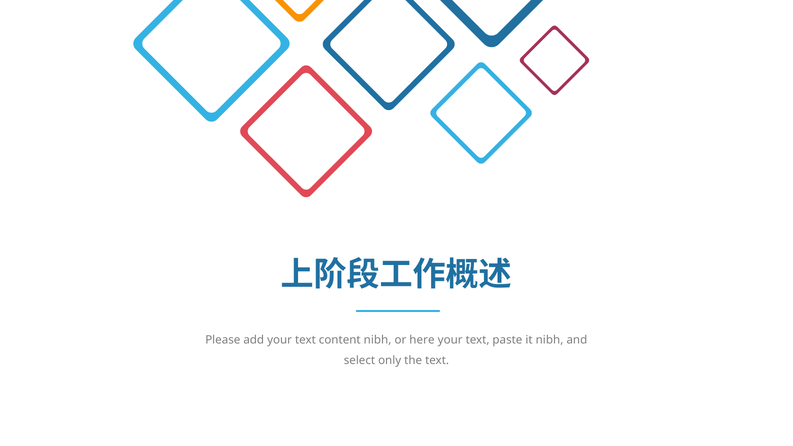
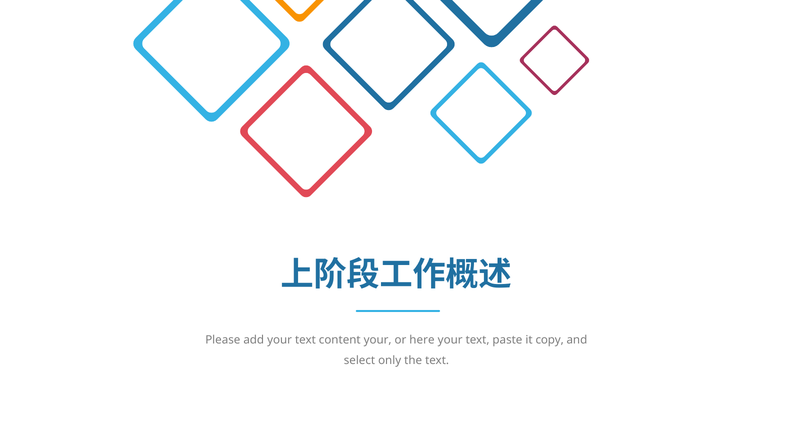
content nibh: nibh -> your (378, 340)
it nibh: nibh -> copy (550, 340)
